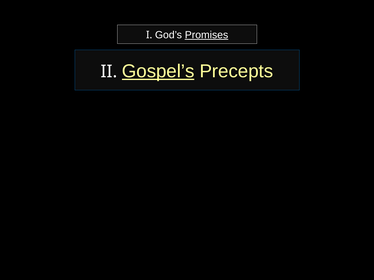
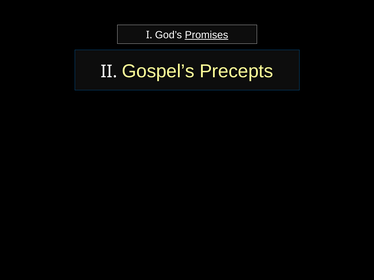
Gospel’s underline: present -> none (158, 71)
